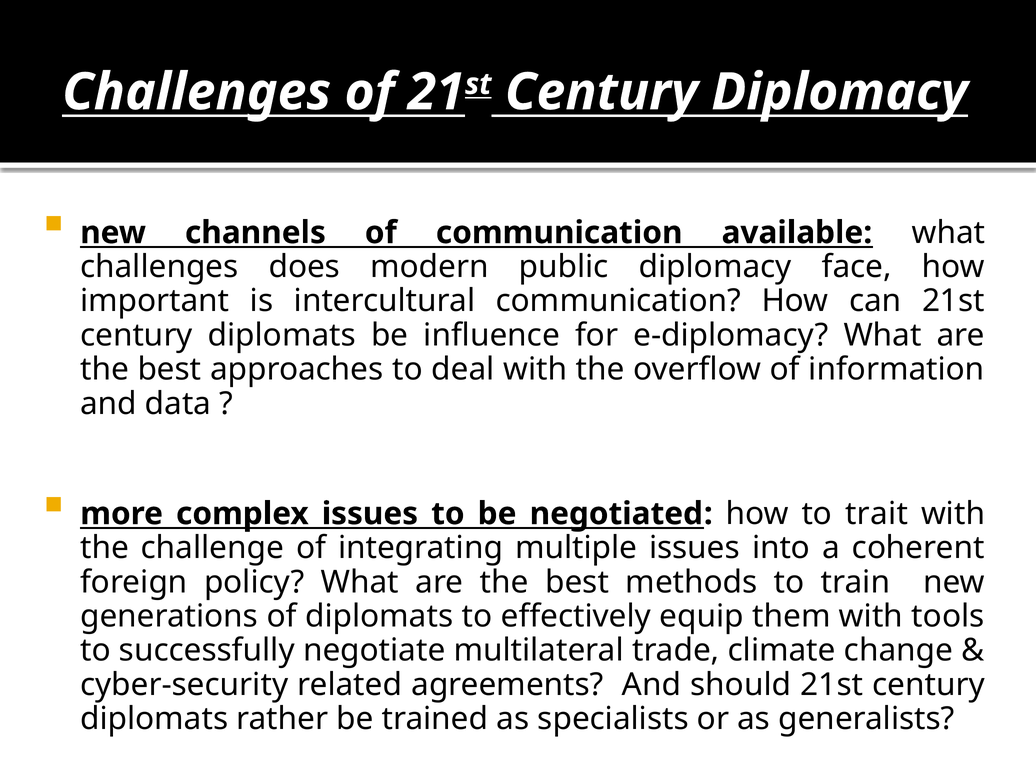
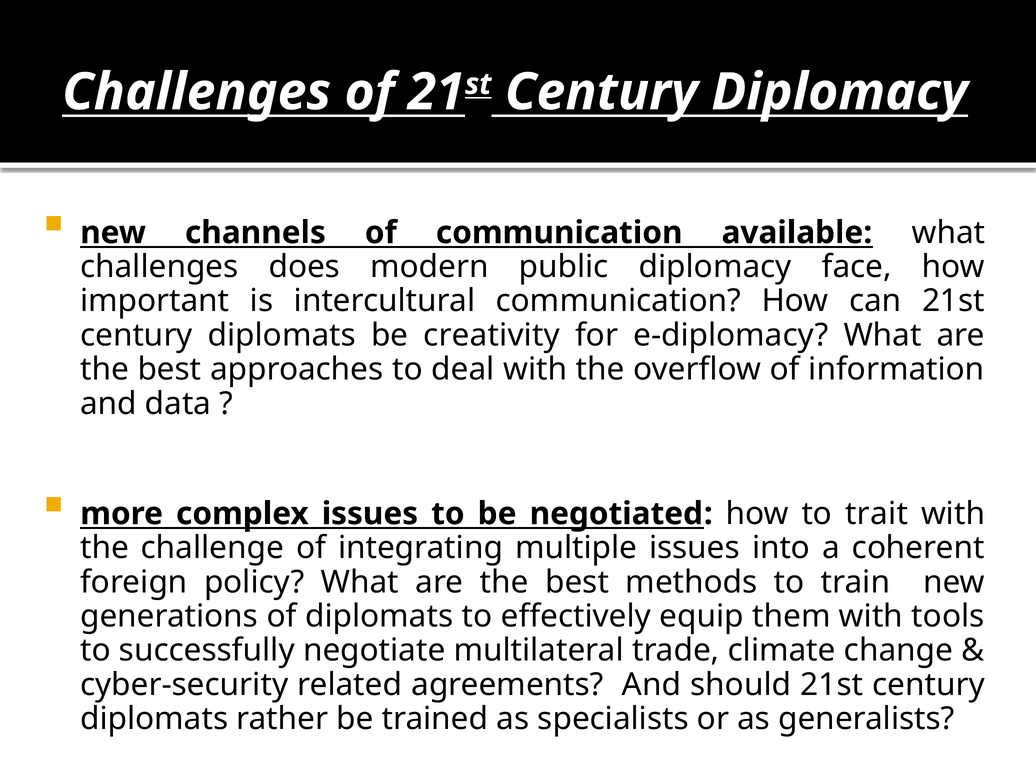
influence: influence -> creativity (492, 335)
